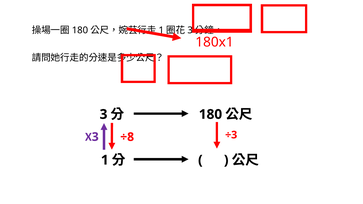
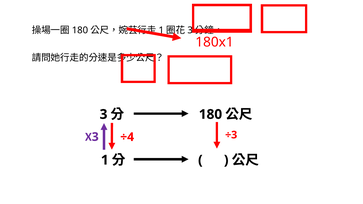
÷8: ÷8 -> ÷4 (127, 137)
